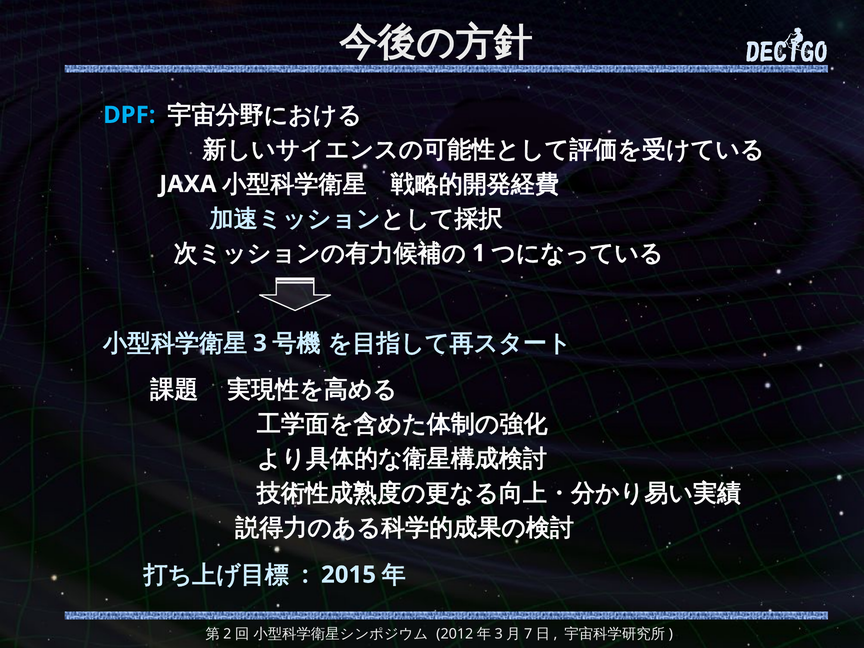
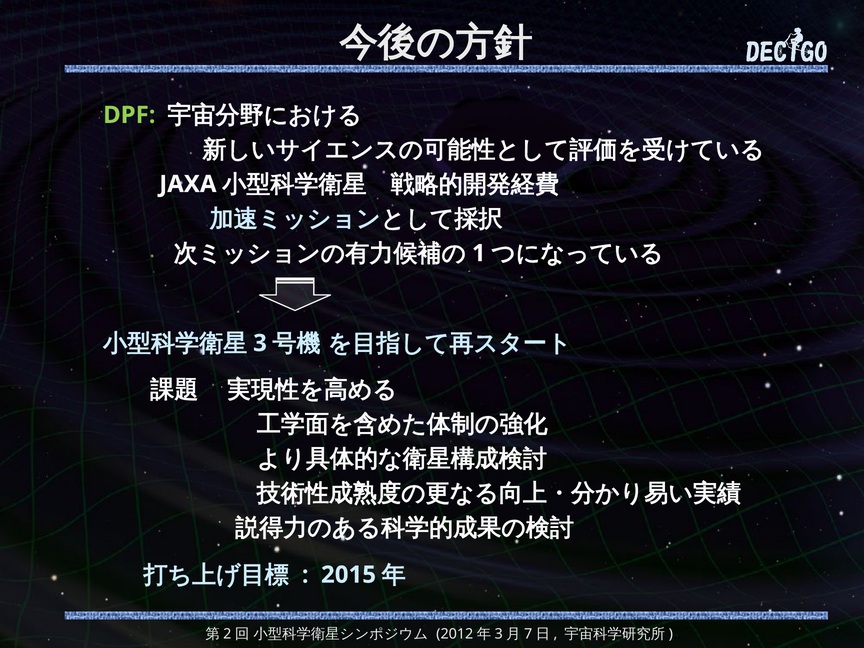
DPF colour: light blue -> light green (129, 115)
